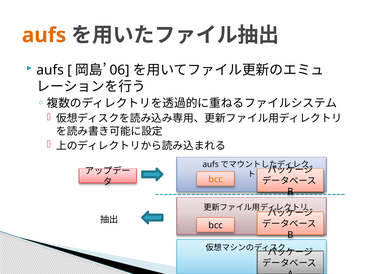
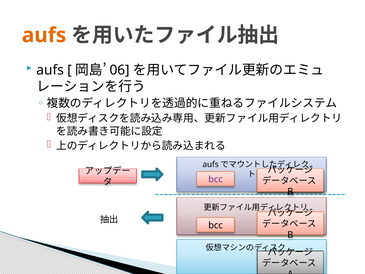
bcc colour: orange -> purple (216, 179)
